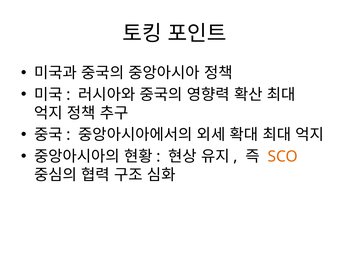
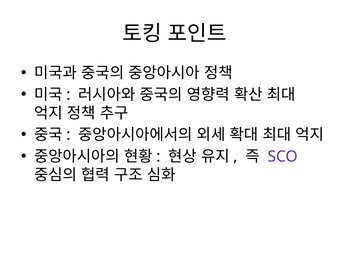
SCO colour: orange -> purple (283, 157)
